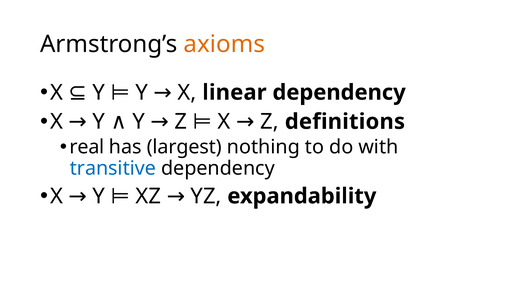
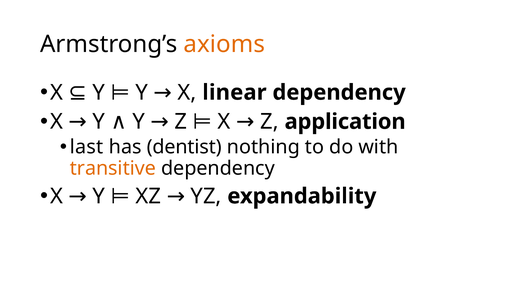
definitions: definitions -> application (345, 122)
real: real -> last (87, 147)
largest: largest -> dentist (184, 147)
transitive colour: blue -> orange (113, 168)
